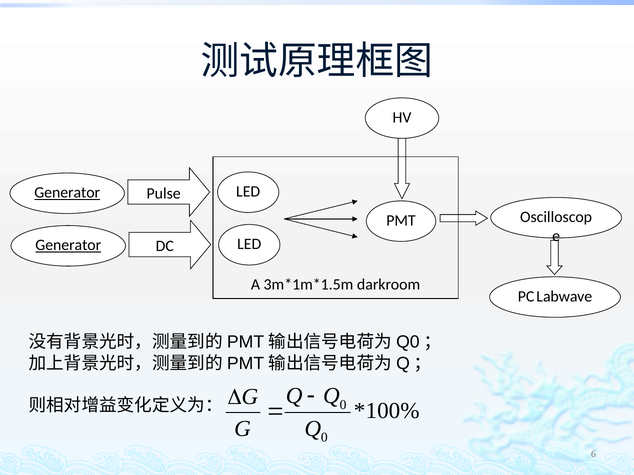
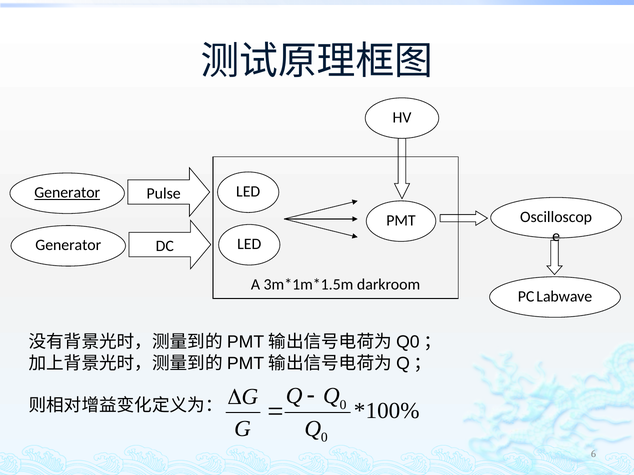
Generator underline: present -> none (68, 245)
